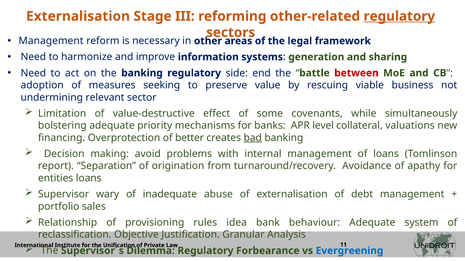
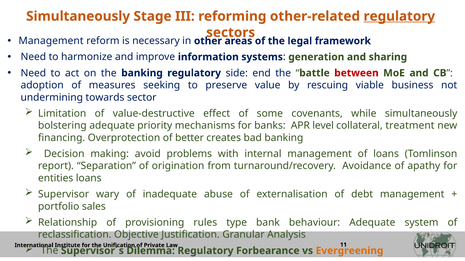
Externalisation: Externalisation -> Simultaneously (78, 16)
relevant: relevant -> towards (105, 98)
valuations: valuations -> treatment (410, 126)
bad underline: present -> none (253, 138)
idea: idea -> type (237, 223)
Evergreening colour: blue -> orange (350, 251)
